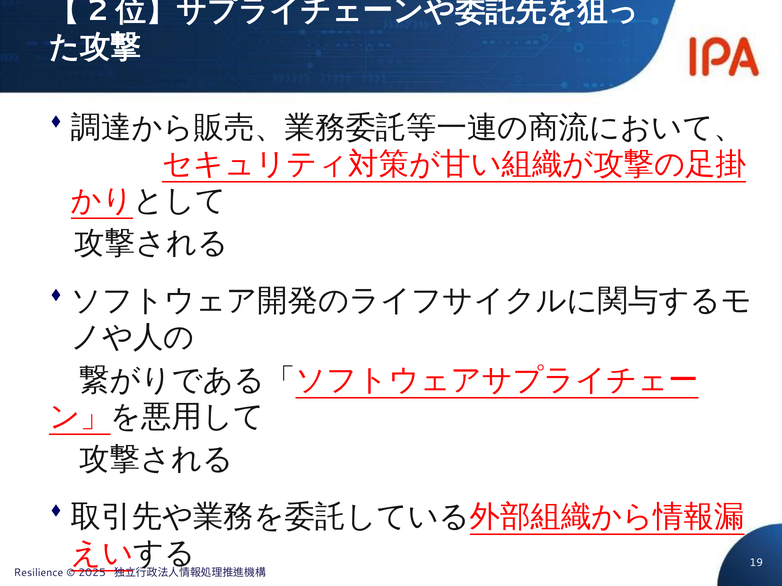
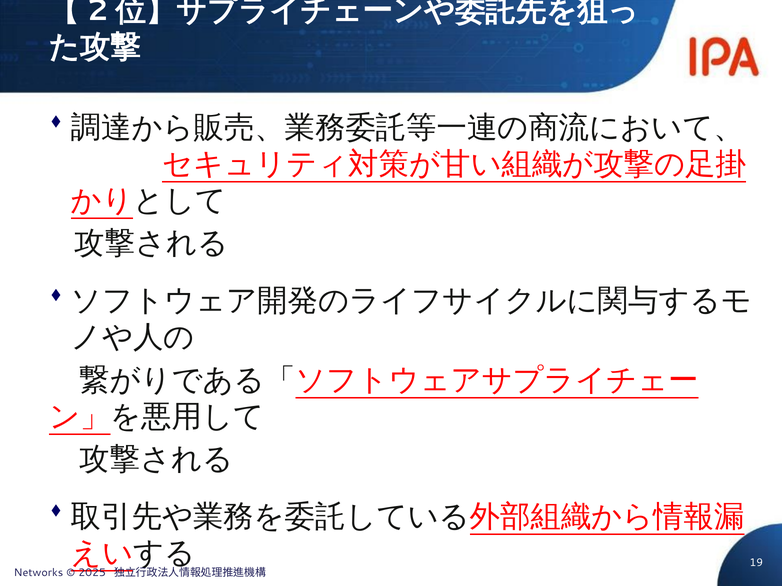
Resilience: Resilience -> Networks (38, 573)
